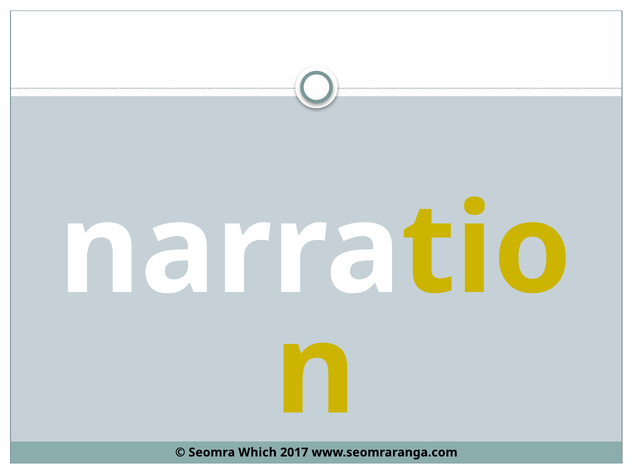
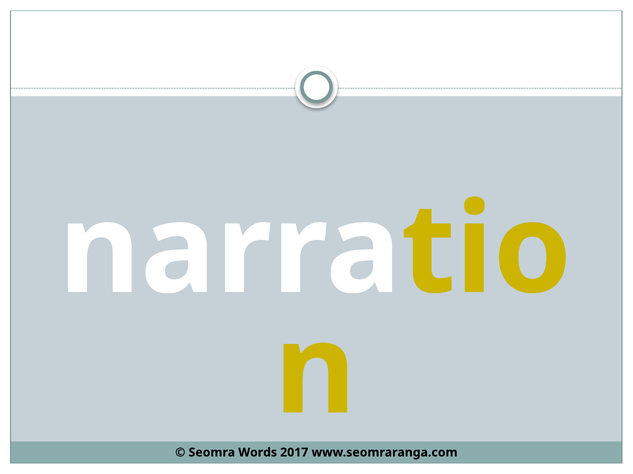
Which: Which -> Words (258, 453)
